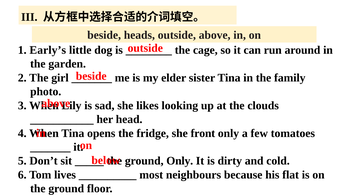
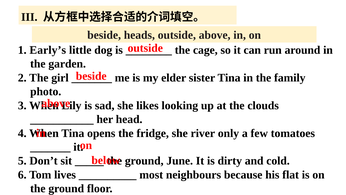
front: front -> river (203, 133)
ground Only: Only -> June (180, 161)
